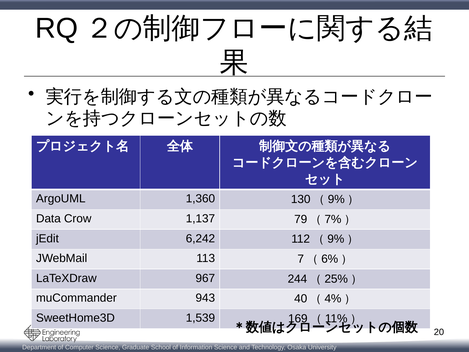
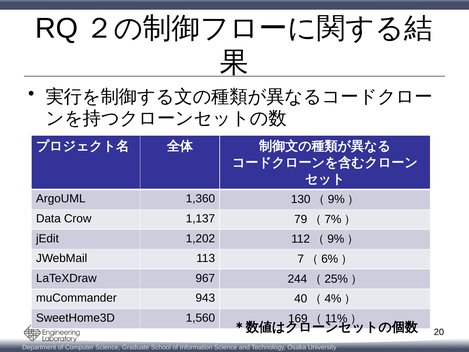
6,242: 6,242 -> 1,202 (200, 238)
1,539: 1,539 -> 1,560 (200, 318)
